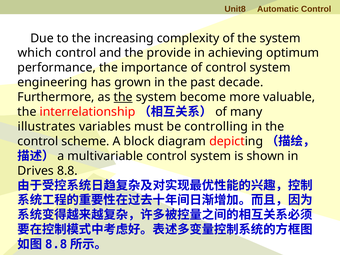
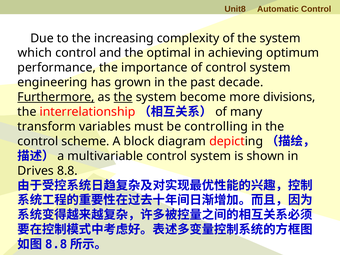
provide: provide -> optimal (169, 53)
Furthermore underline: none -> present (56, 97)
valuable: valuable -> divisions (289, 97)
illustrates: illustrates -> transform (47, 127)
